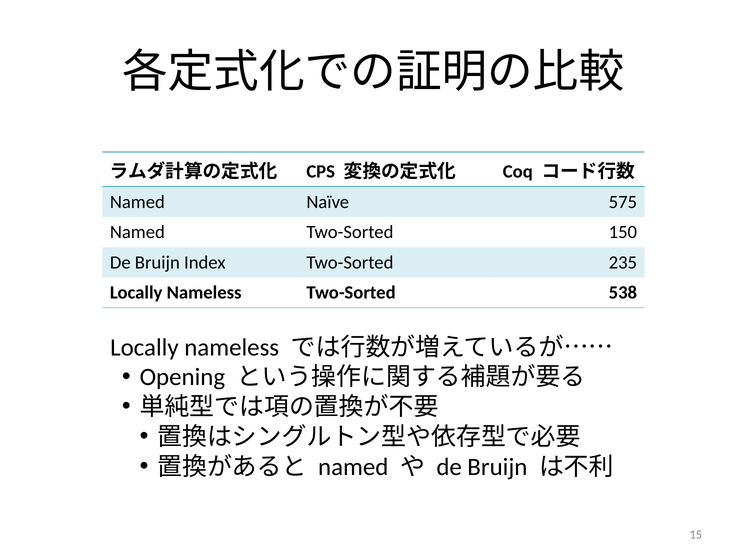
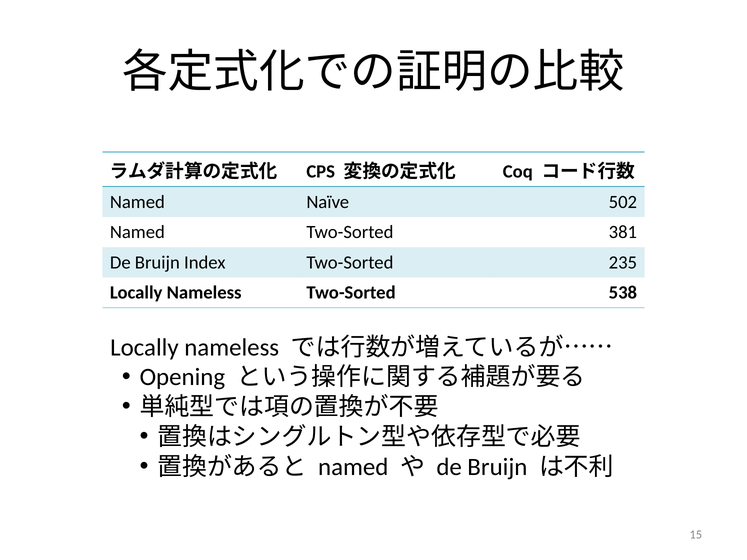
575: 575 -> 502 (623, 202)
150: 150 -> 381 (623, 232)
